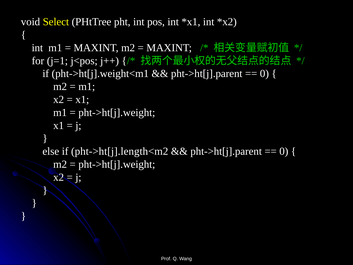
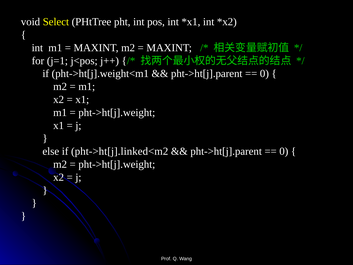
pht->ht[j].length<m2: pht->ht[j].length<m2 -> pht->ht[j].linked<m2 (120, 151)
